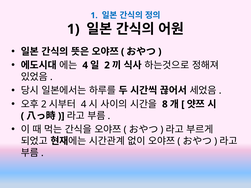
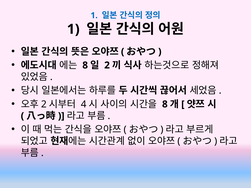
4: 4 -> 8 (85, 65)
